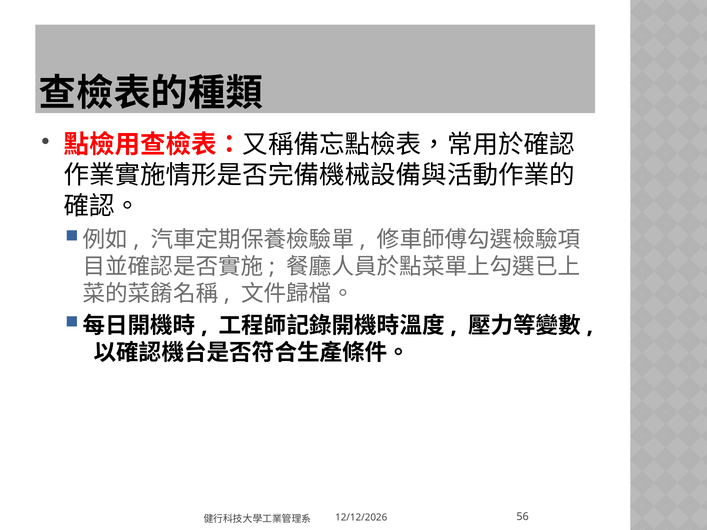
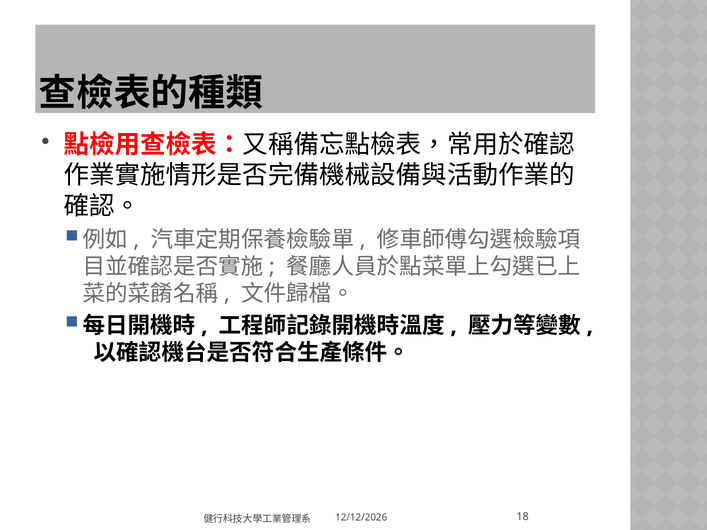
56: 56 -> 18 (523, 517)
